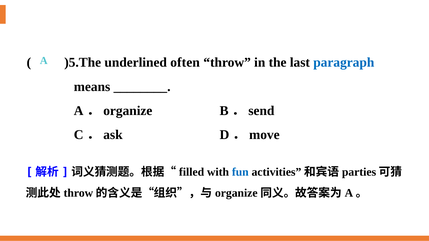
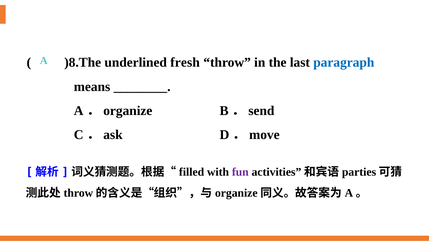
)5.The: )5.The -> )8.The (83, 63)
often: often -> fresh (185, 63)
fun colour: blue -> purple (240, 172)
